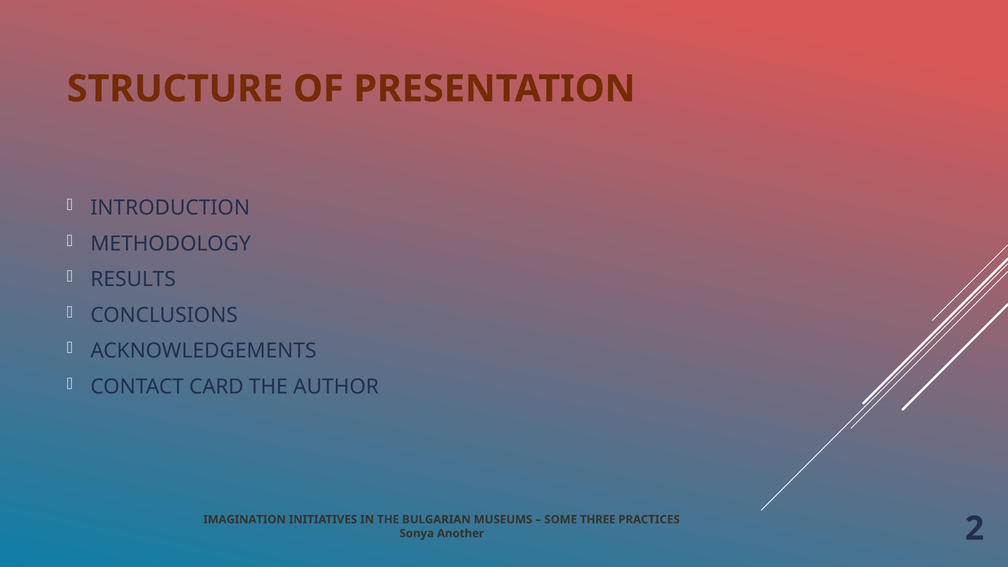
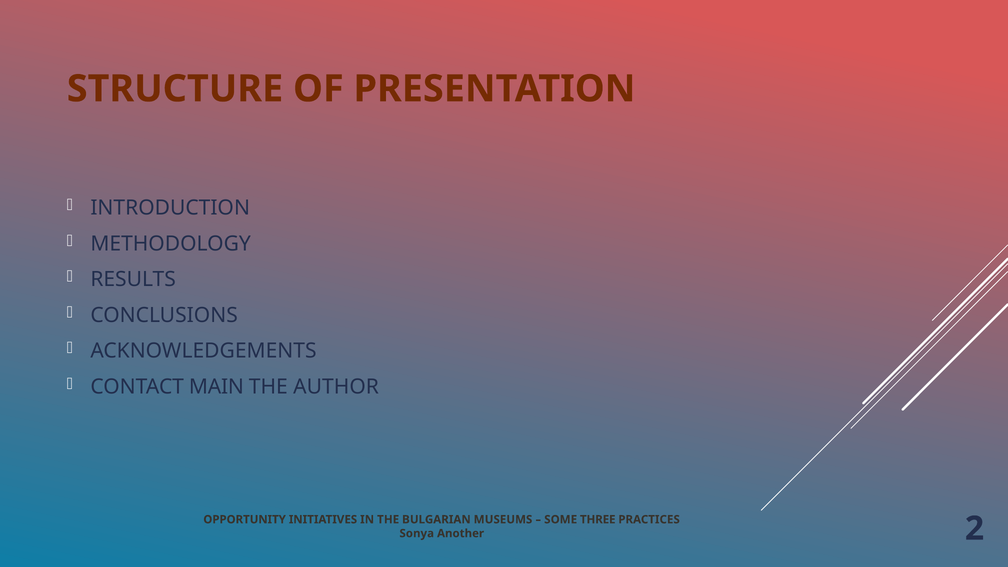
CARD: CARD -> MAIN (216, 387)
IMAGINATION: IMAGINATION -> OPPORTUNITY (245, 520)
